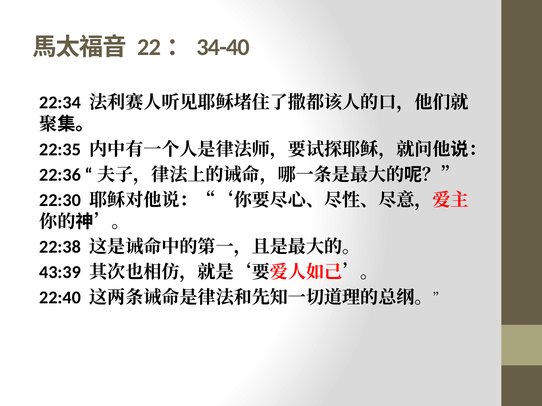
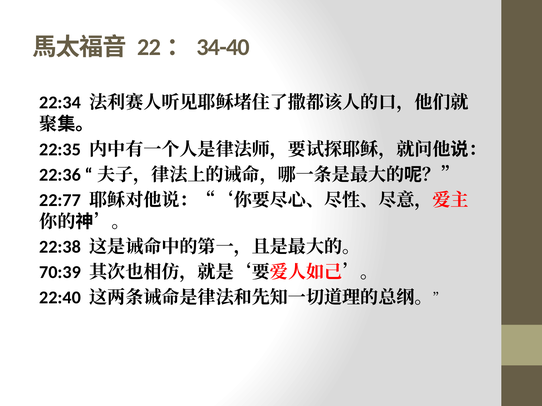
22:30: 22:30 -> 22:77 (60, 200)
43:39: 43:39 -> 70:39 (60, 273)
